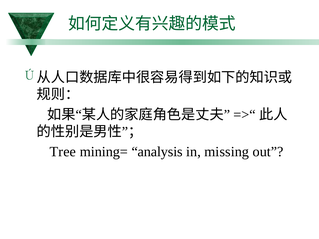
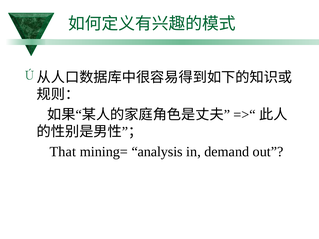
Tree: Tree -> That (63, 152)
missing: missing -> demand (227, 152)
